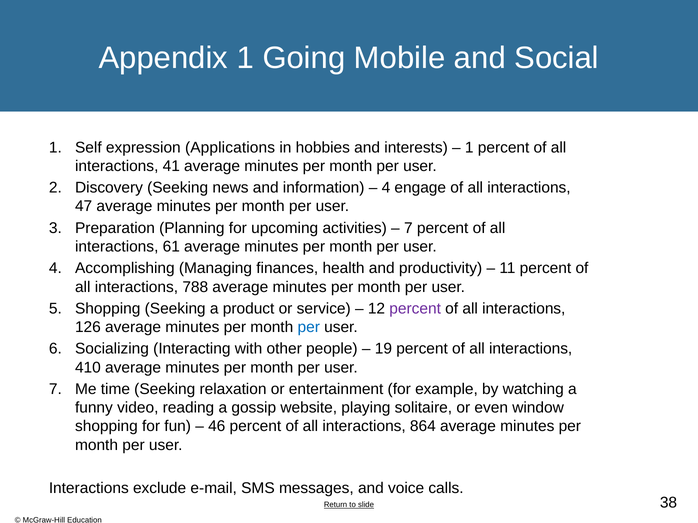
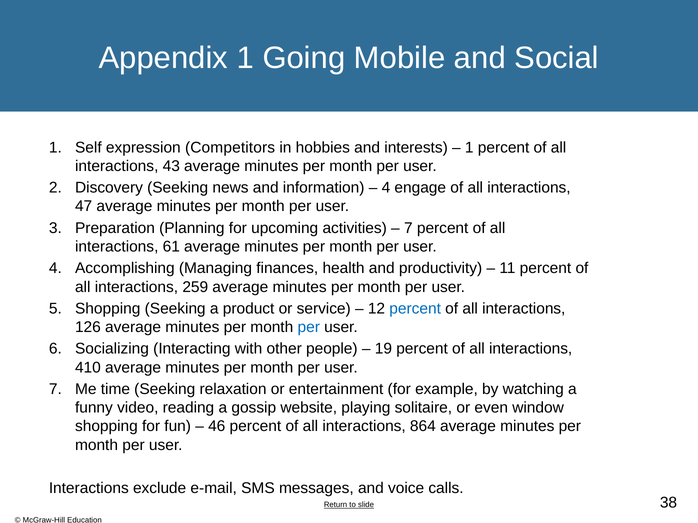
Applications: Applications -> Competitors (230, 148)
41: 41 -> 43 (171, 166)
788: 788 -> 259 (195, 287)
percent colour: purple -> blue (415, 309)
